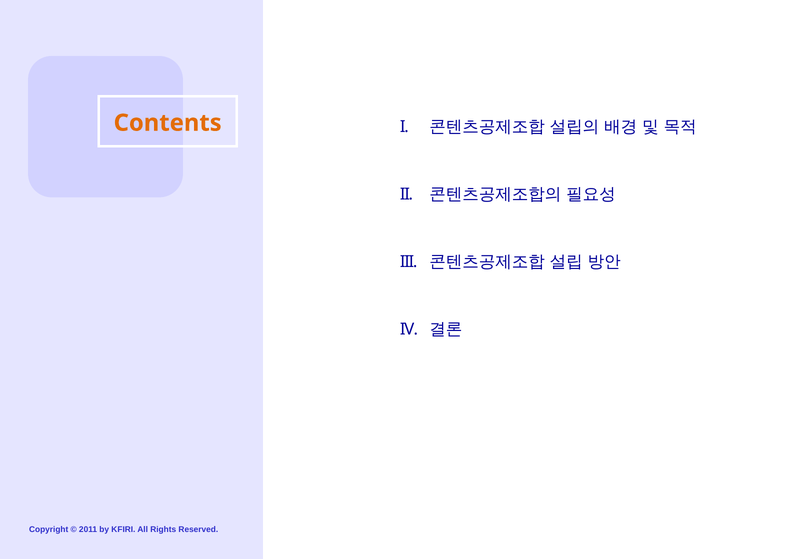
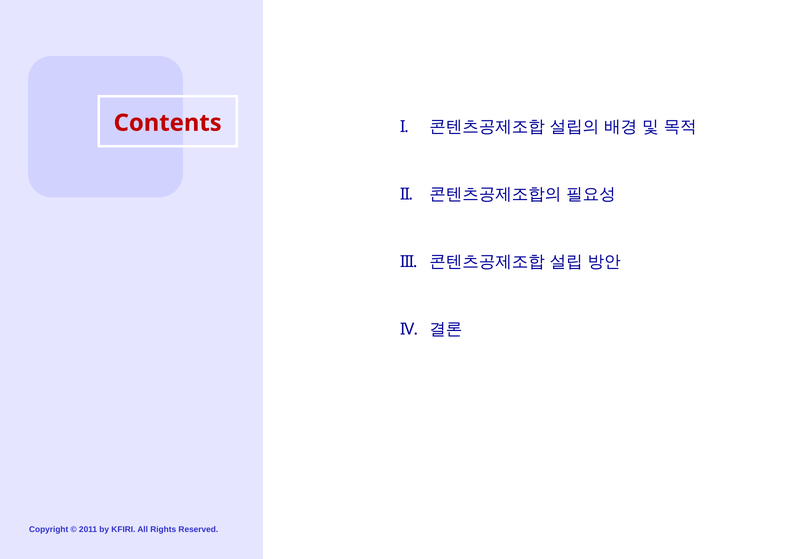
Contents colour: orange -> red (168, 123)
